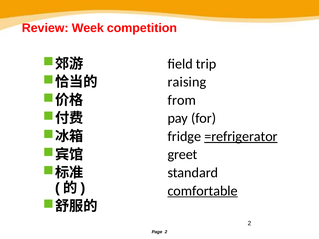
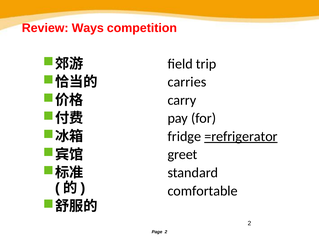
Week: Week -> Ways (88, 28)
raising: raising -> carries (187, 82)
from: from -> carry (182, 100)
comfortable underline: present -> none (203, 191)
